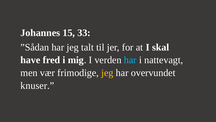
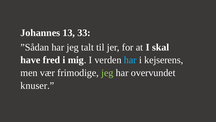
15: 15 -> 13 (69, 33)
nattevagt: nattevagt -> kejserens (164, 60)
jeg colour: yellow -> light green (107, 73)
